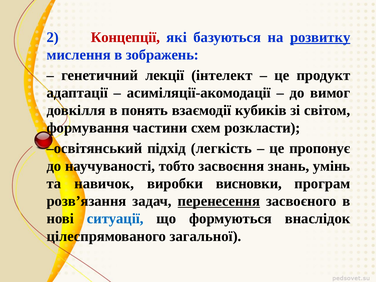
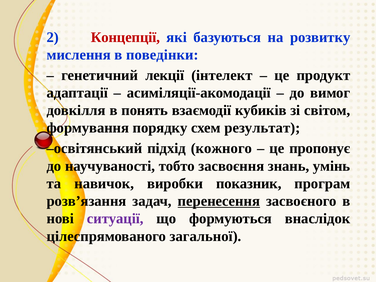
розвитку underline: present -> none (320, 37)
зображень: зображень -> поведінки (162, 55)
частини: частини -> порядку (160, 128)
розкласти: розкласти -> результат (262, 128)
легкість: легкість -> кожного (221, 148)
висновки: висновки -> показник (249, 184)
ситуації colour: blue -> purple (115, 219)
